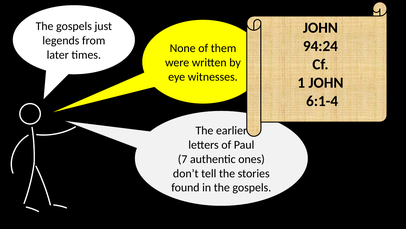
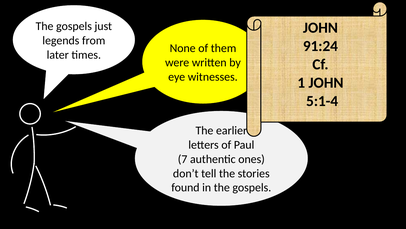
94:24: 94:24 -> 91:24 (320, 46)
6:1-4: 6:1-4 -> 5:1-4 (322, 101)
